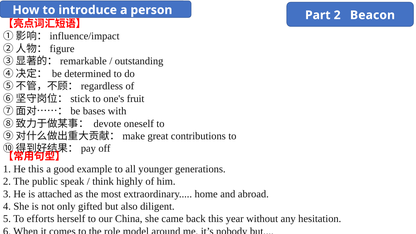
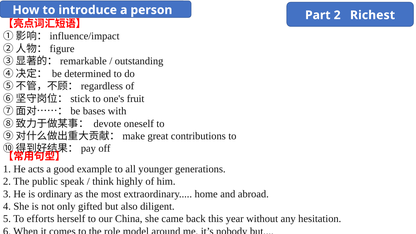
Beacon: Beacon -> Richest (373, 15)
He this: this -> acts (36, 169)
attached: attached -> ordinary (55, 194)
